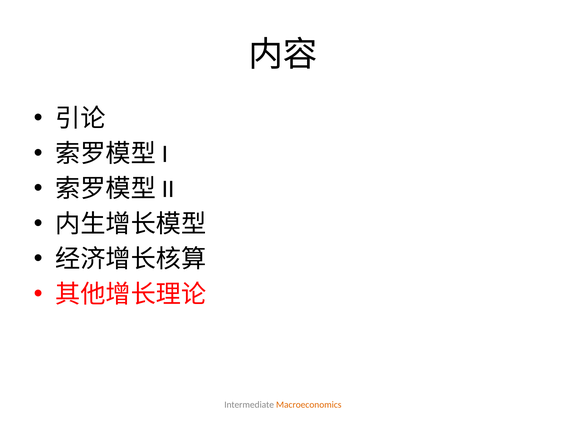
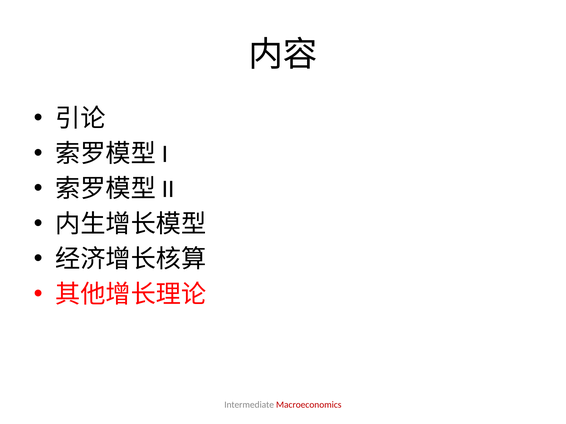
Macroeconomics colour: orange -> red (309, 405)
